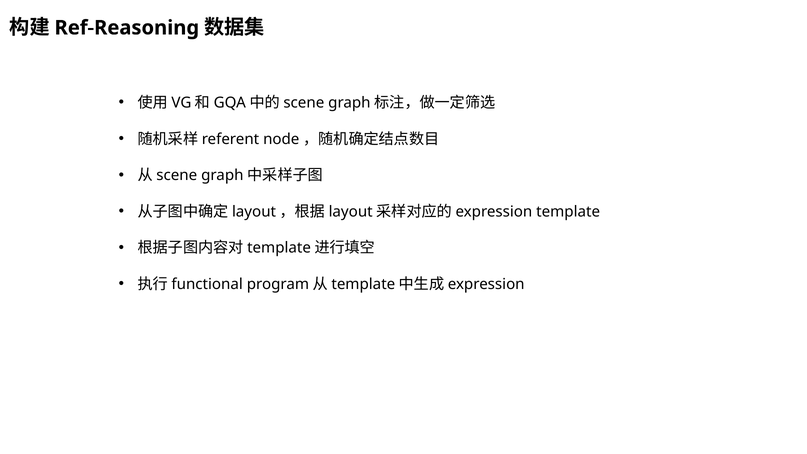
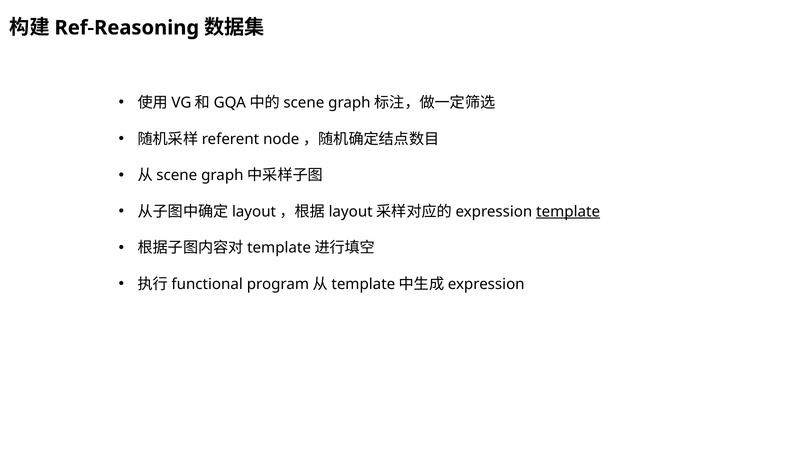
template underline: none -> present (568, 212)
